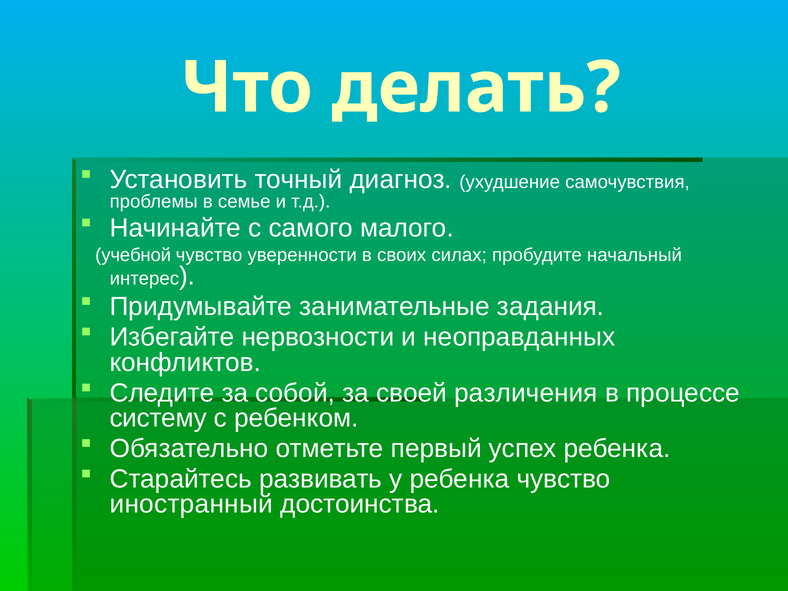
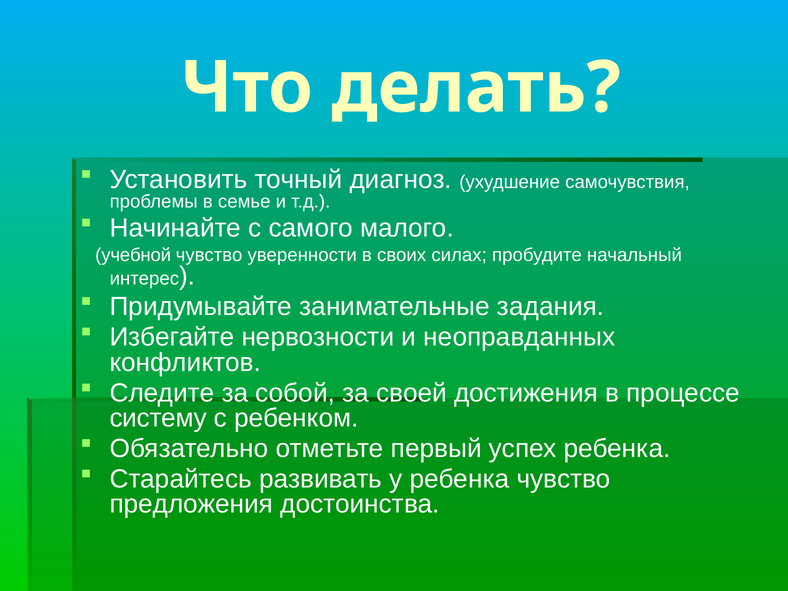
различения: различения -> достижения (526, 393)
иностранный: иностранный -> предложения (191, 504)
